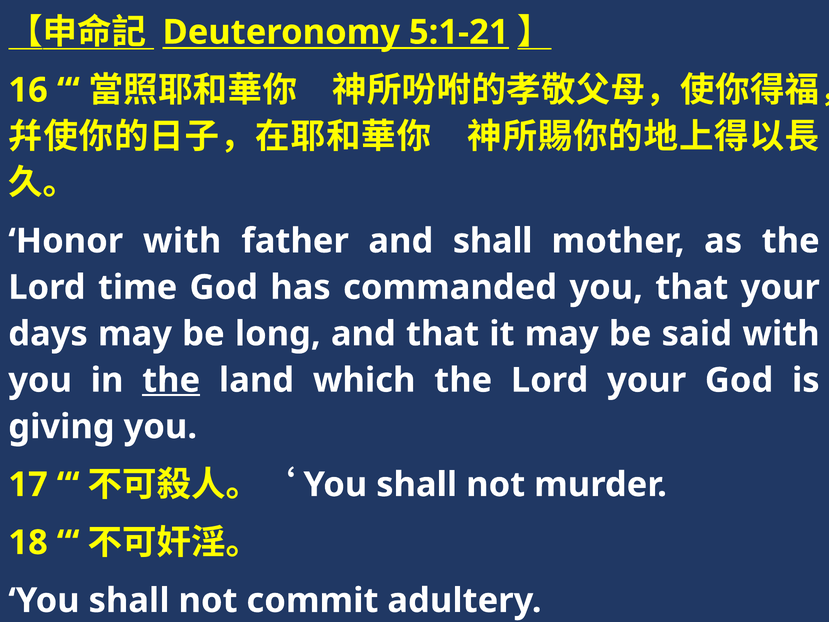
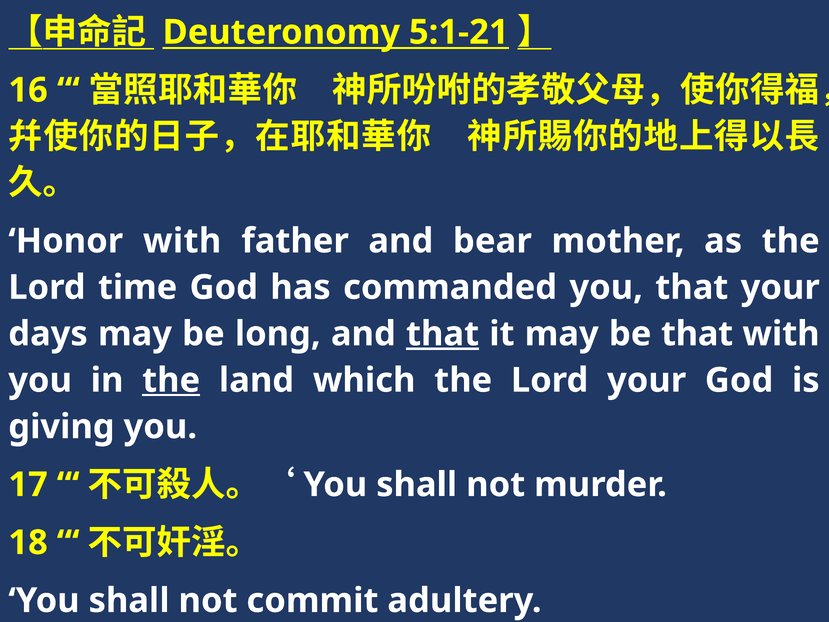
and shall: shall -> bear (492, 241)
that underline: none -> present (443, 334)
be said: said -> that (697, 334)
